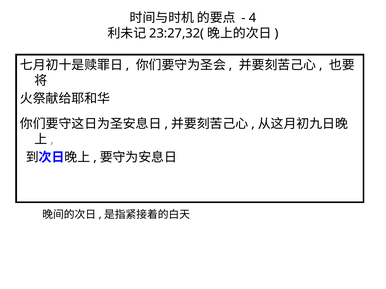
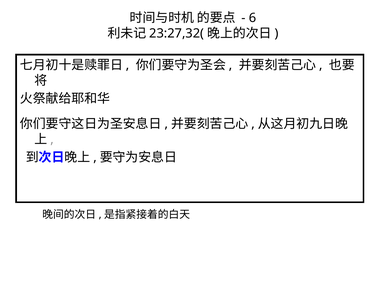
4: 4 -> 6 (253, 18)
